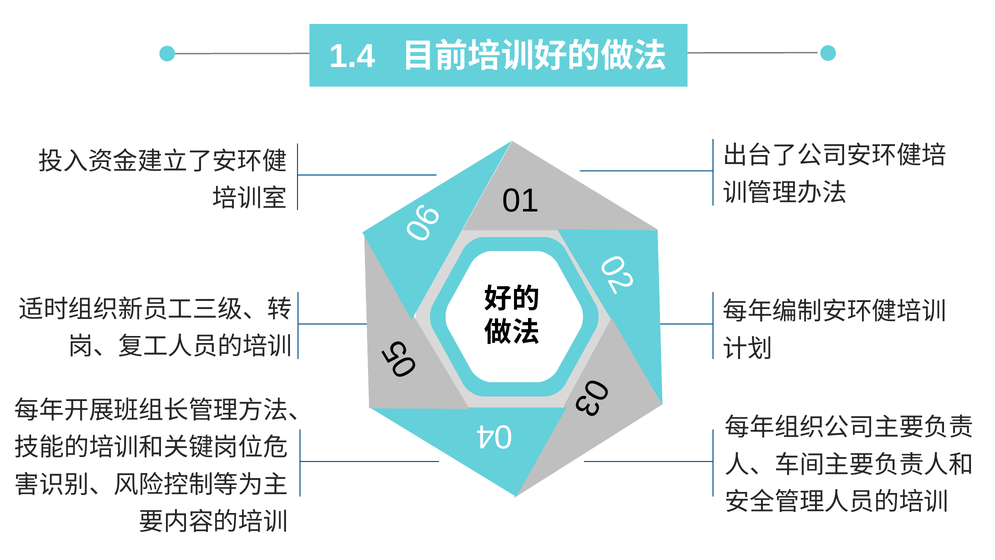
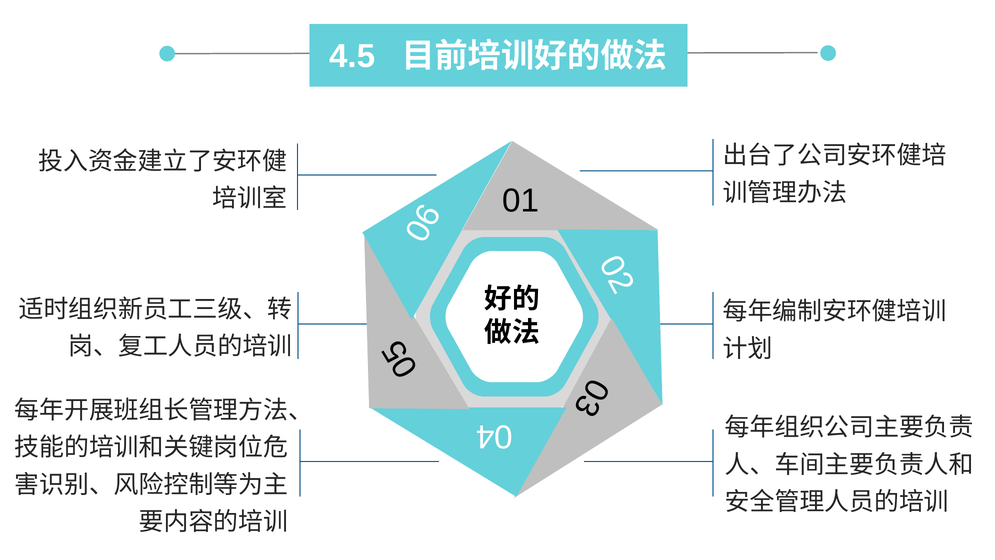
1.4: 1.4 -> 4.5 (352, 56)
